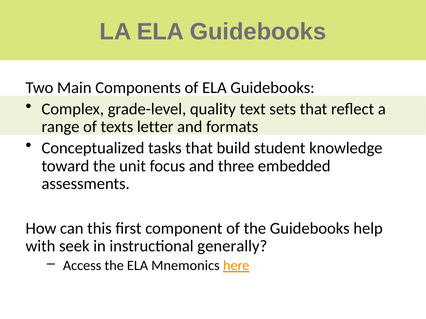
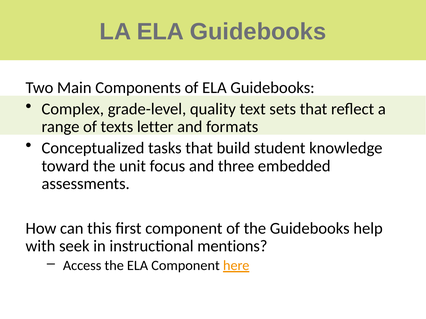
generally: generally -> mentions (232, 247)
ELA Mnemonics: Mnemonics -> Component (186, 266)
